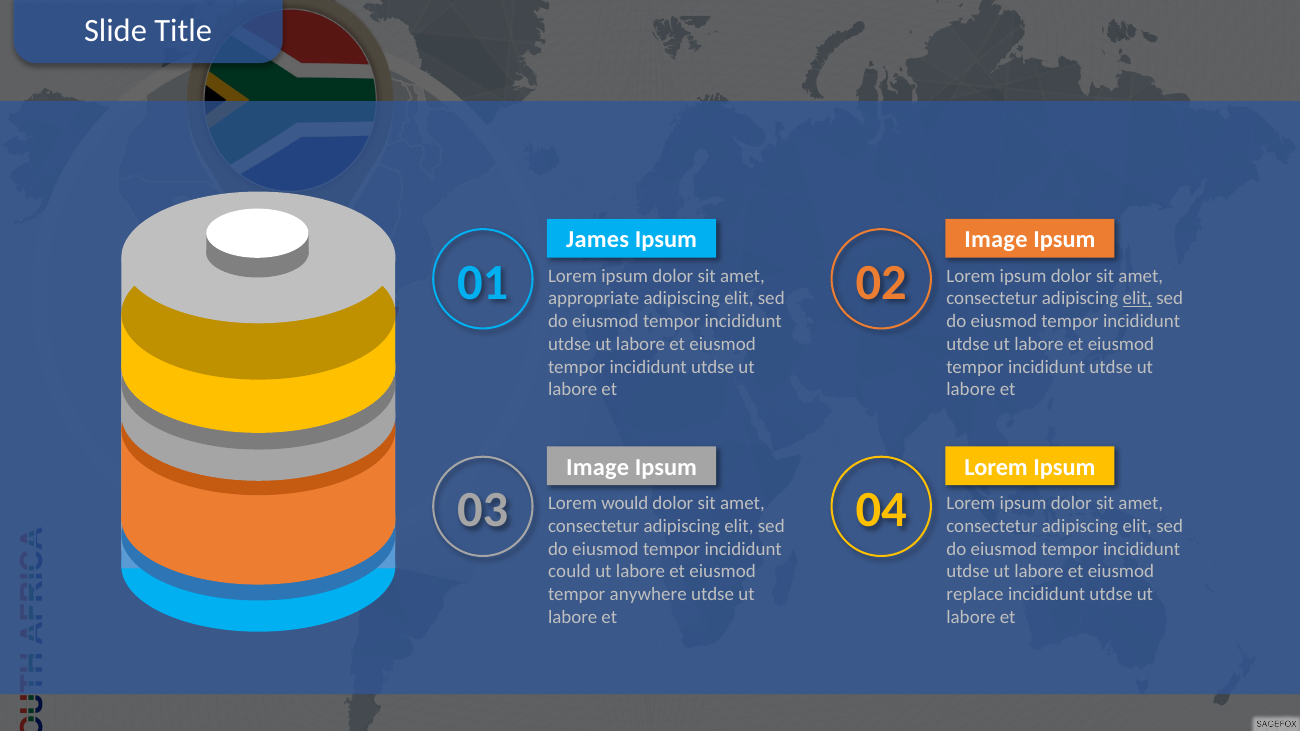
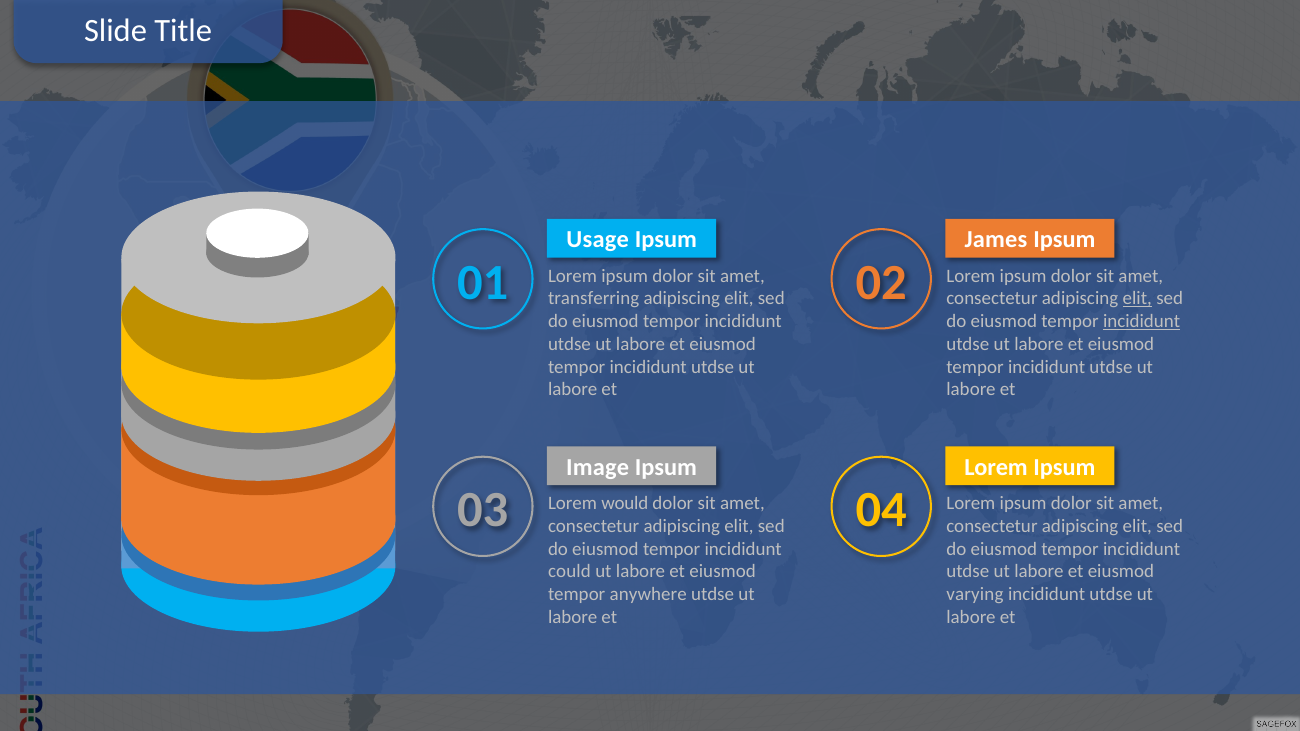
James: James -> Usage (598, 240)
Image: Image -> James (996, 240)
appropriate: appropriate -> transferring (594, 299)
incididunt underline: none -> present (1142, 321)
replace: replace -> varying (975, 595)
